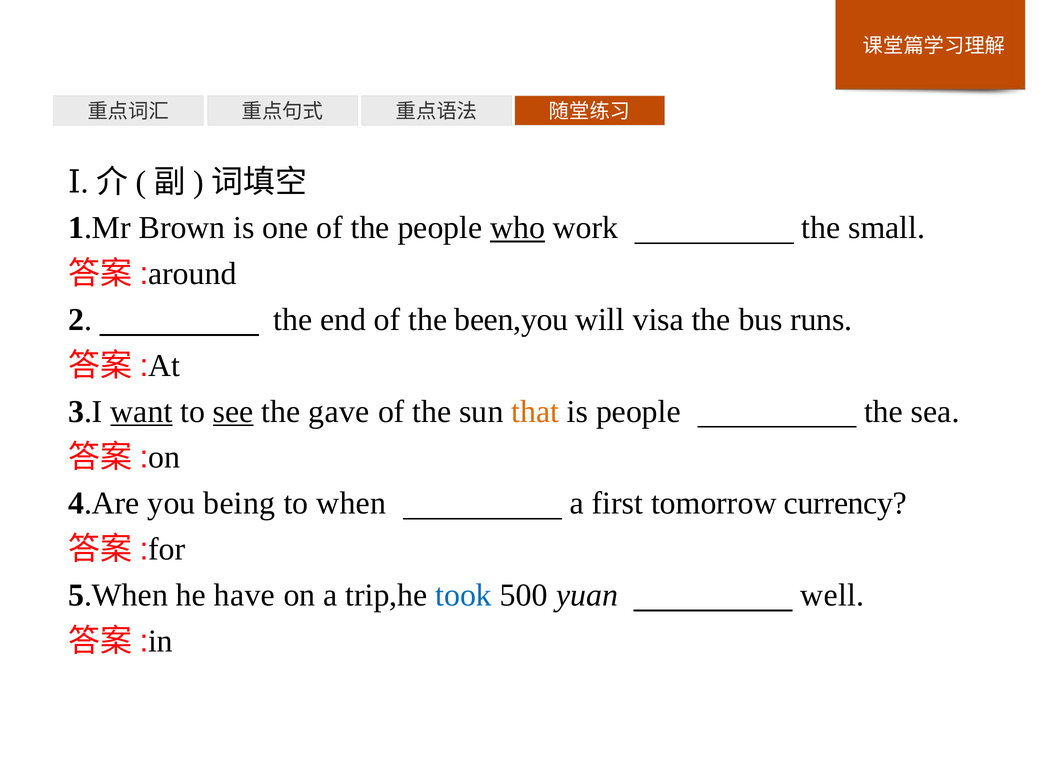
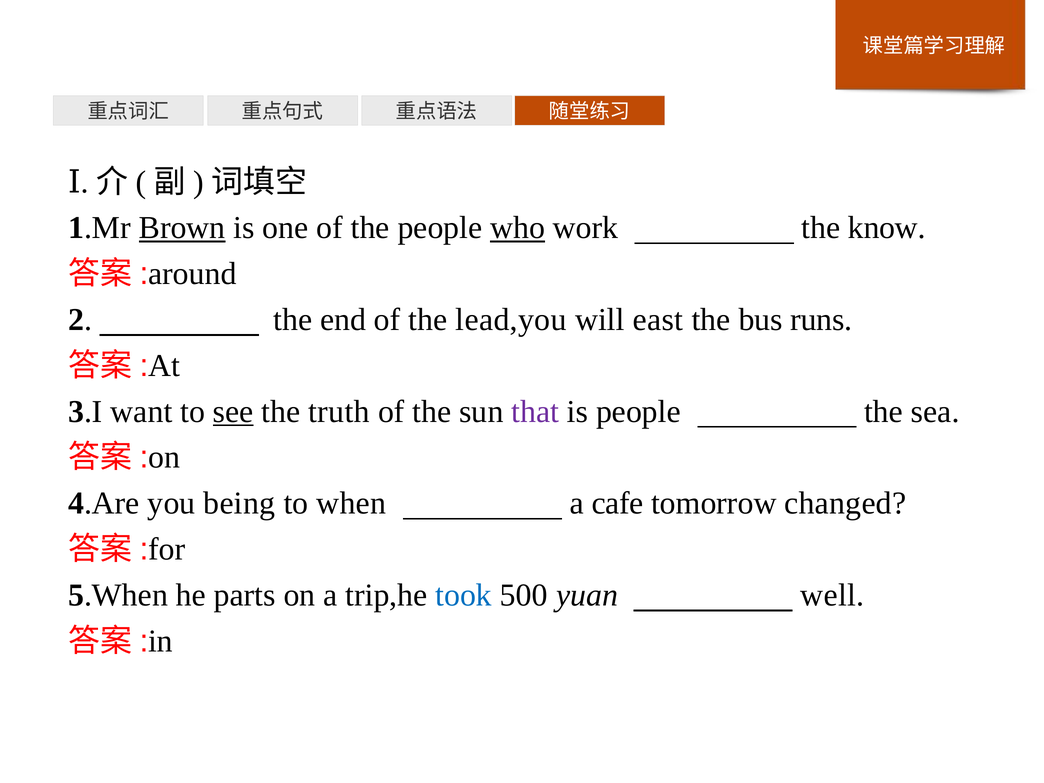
Brown underline: none -> present (182, 228)
small: small -> know (887, 228)
been,you: been,you -> lead,you (511, 320)
visa: visa -> east (658, 320)
want underline: present -> none (141, 412)
gave: gave -> truth (339, 412)
that colour: orange -> purple (535, 412)
first: first -> cafe (618, 503)
currency: currency -> changed (845, 503)
have: have -> parts (245, 595)
